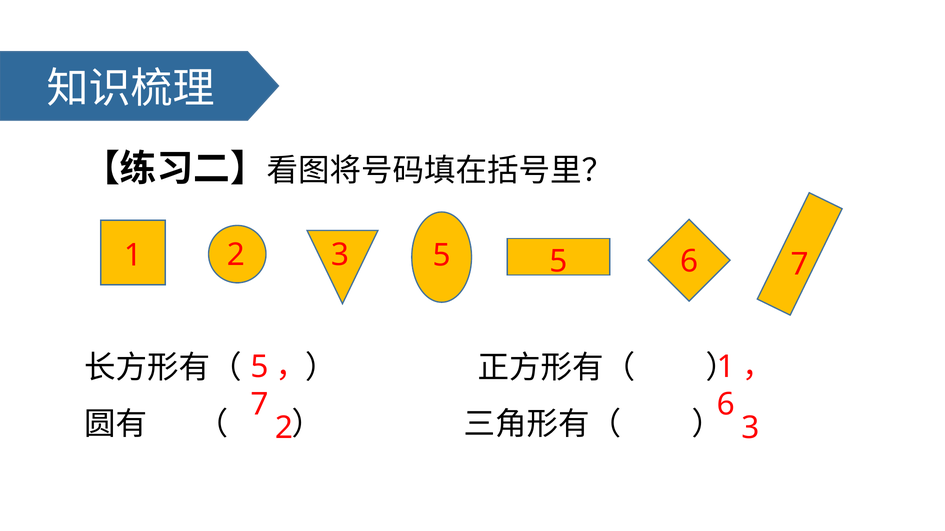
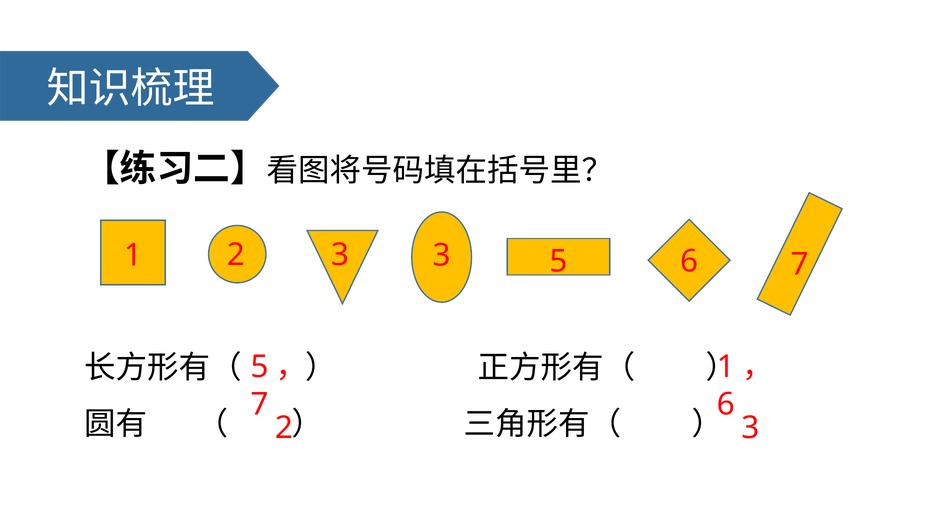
3 5: 5 -> 3 (442, 255)
